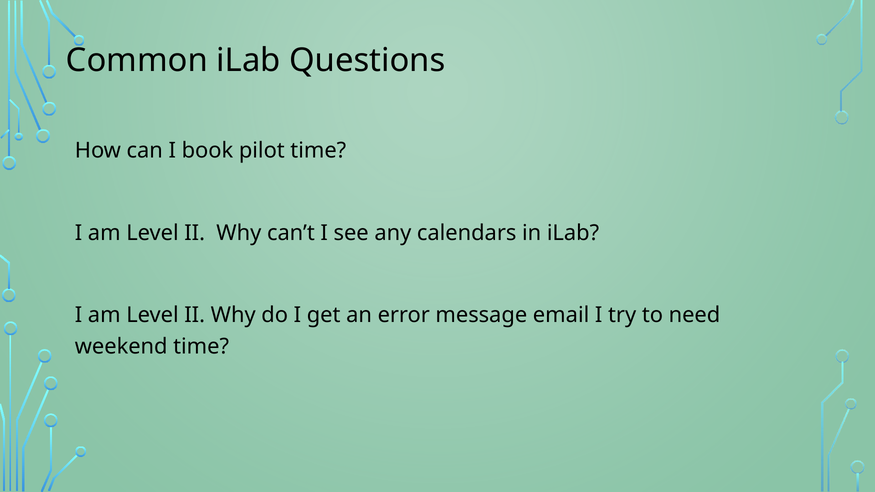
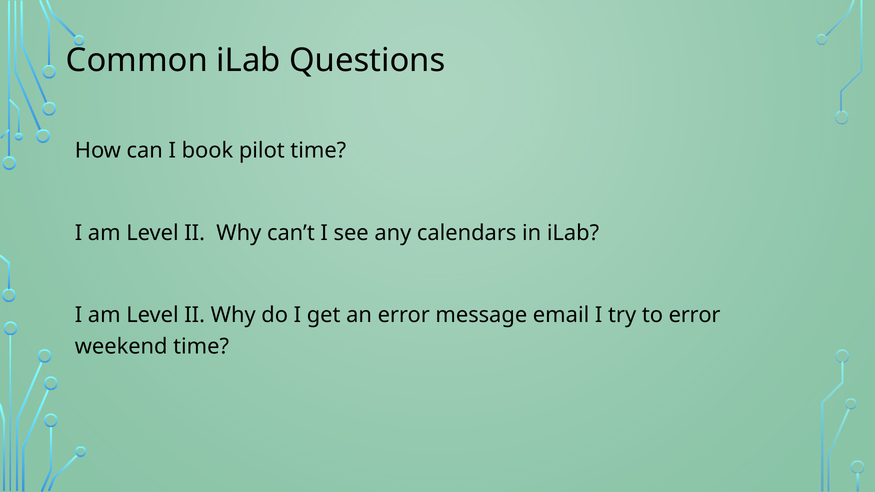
to need: need -> error (695, 315)
